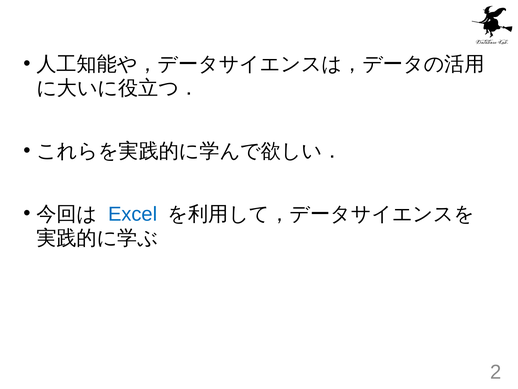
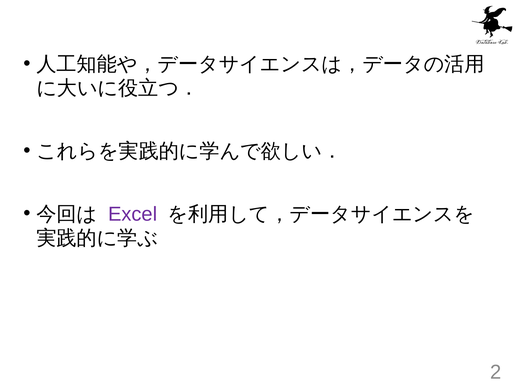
Excel colour: blue -> purple (133, 214)
